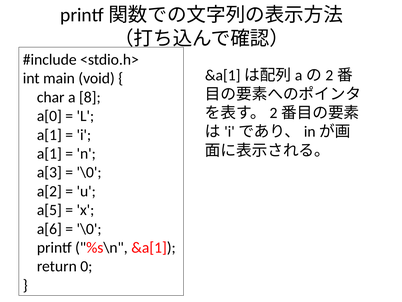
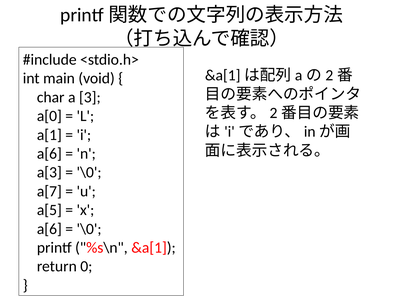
8: 8 -> 3 (90, 97)
a[1: a[1 -> a[6 (49, 153)
a[2: a[2 -> a[7 (49, 191)
